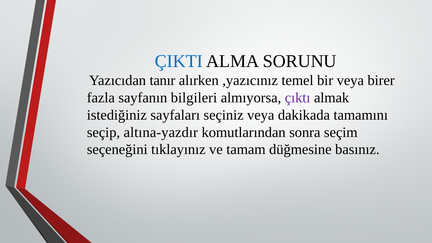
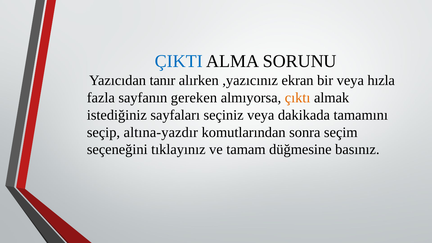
temel: temel -> ekran (298, 80)
birer: birer -> hızla (381, 80)
bilgileri: bilgileri -> gereken (194, 98)
çıktı colour: purple -> orange (298, 98)
